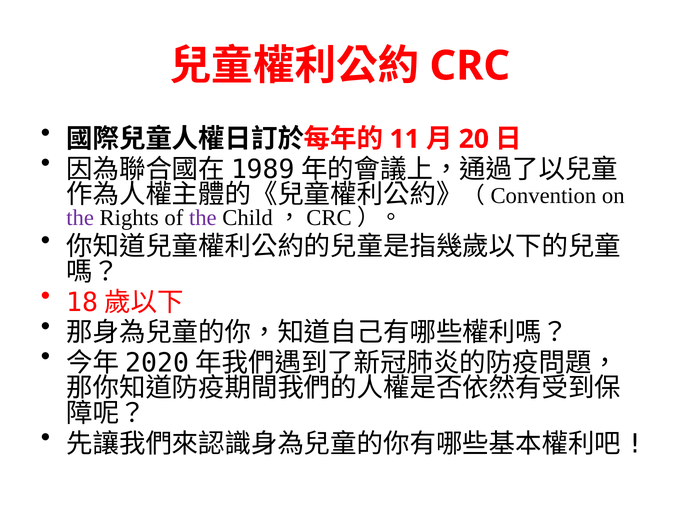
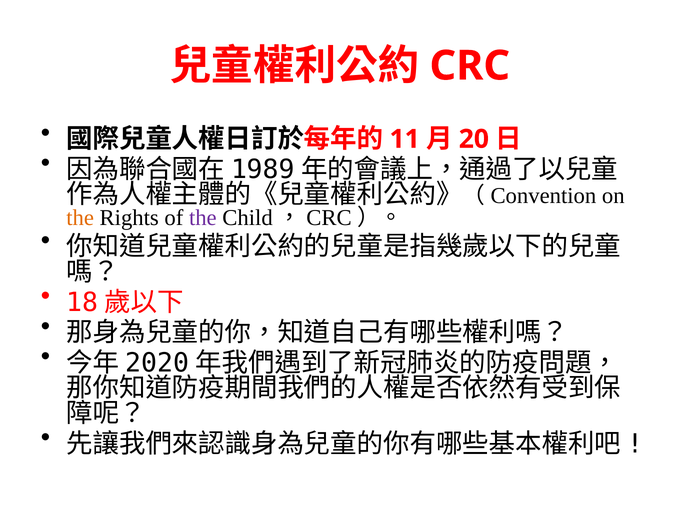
the colour: purple -> orange (80, 218)
